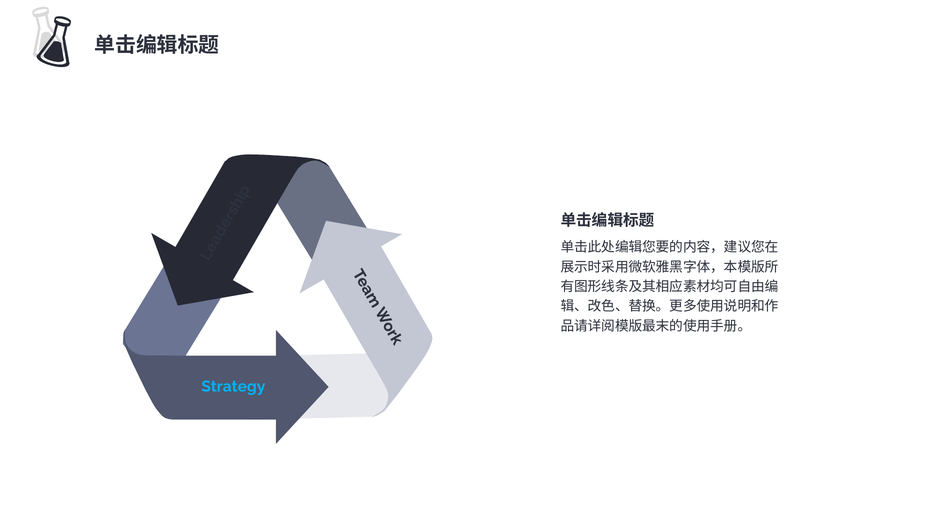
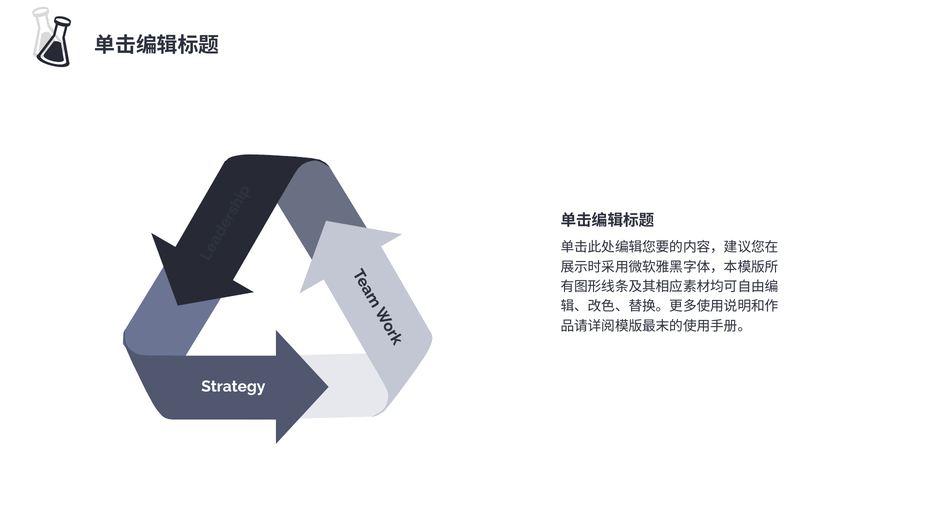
Strategy colour: light blue -> white (233, 386)
